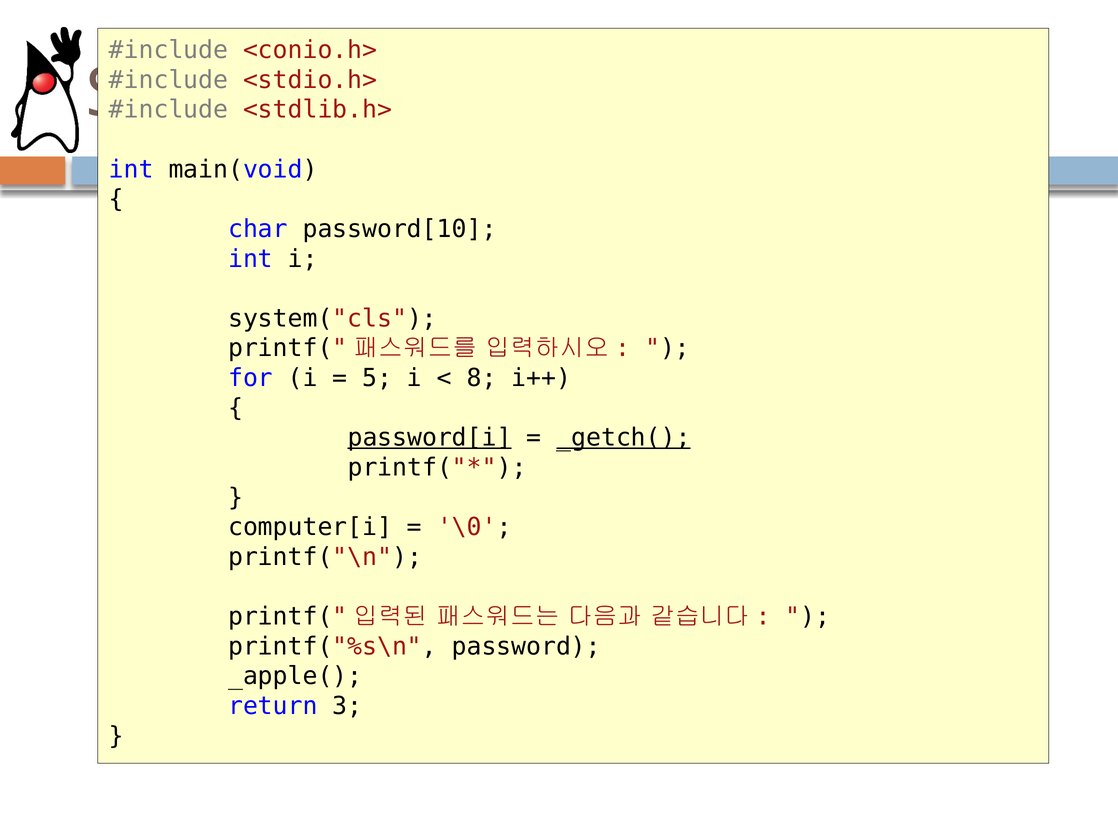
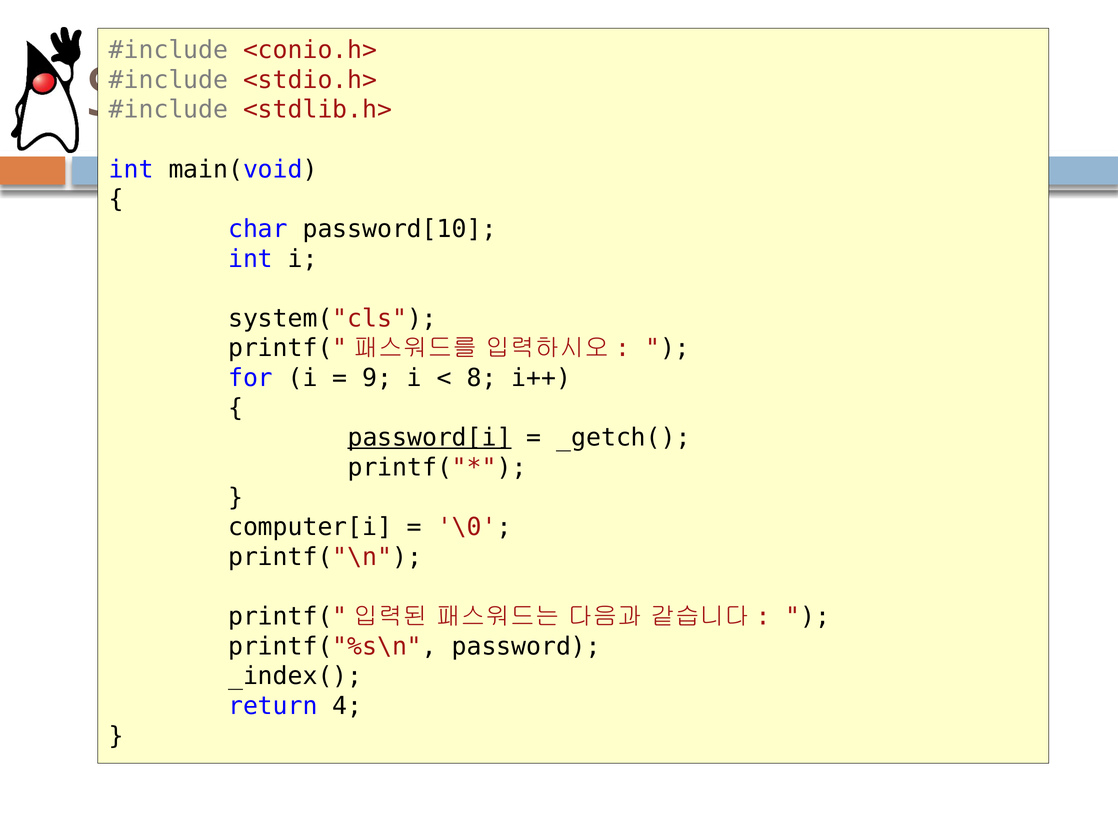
5: 5 -> 9 (377, 378)
_getch( underline: present -> none (624, 437)
_apple(: _apple( -> _index( (295, 676)
3: 3 -> 4 (347, 706)
